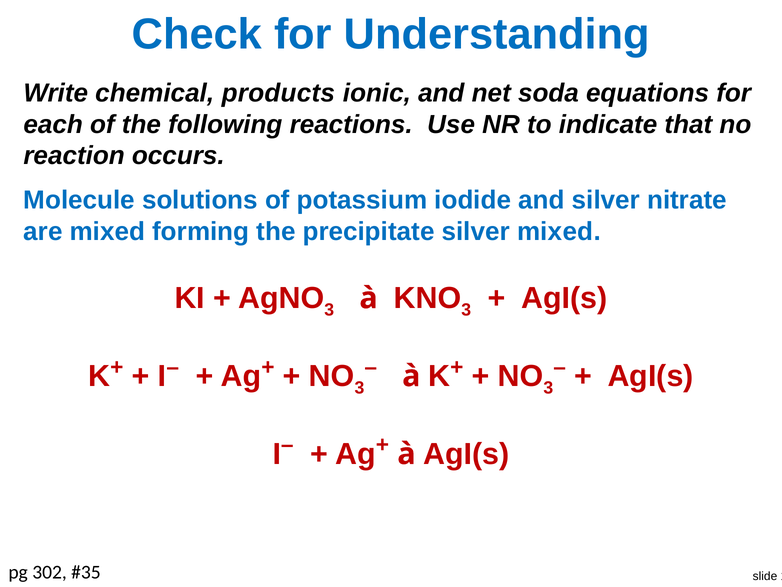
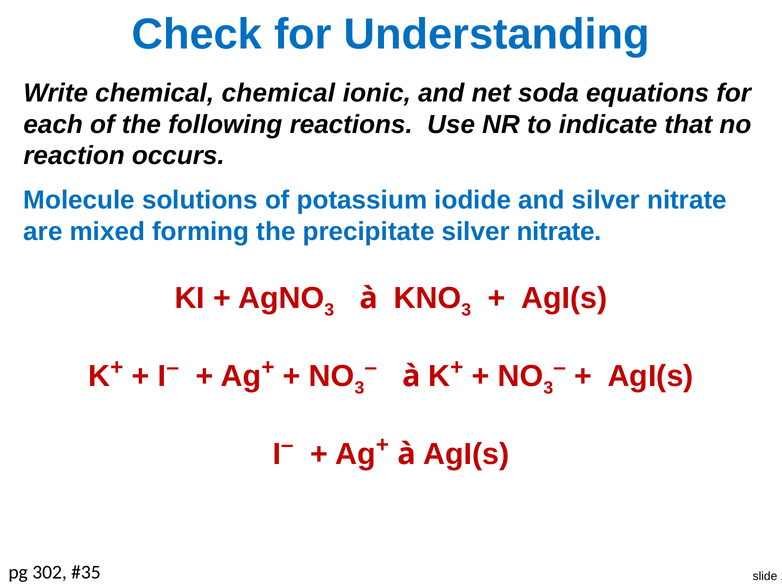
chemical products: products -> chemical (278, 93)
precipitate silver mixed: mixed -> nitrate (559, 231)
